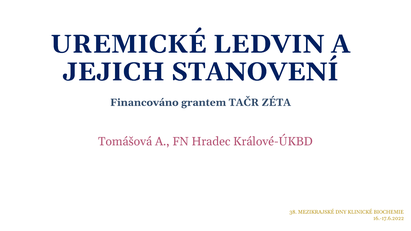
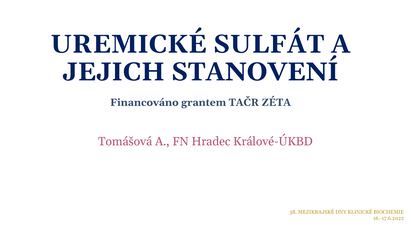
LEDVIN: LEDVIN -> SULFÁT (269, 44)
